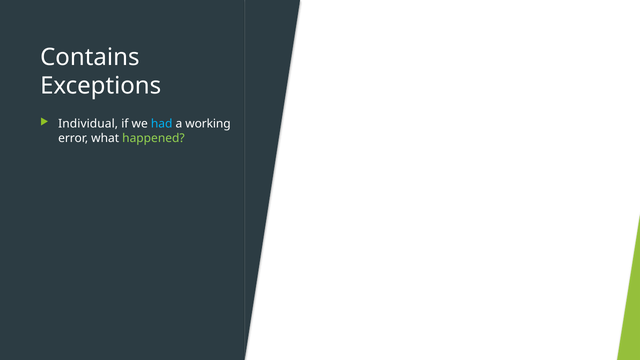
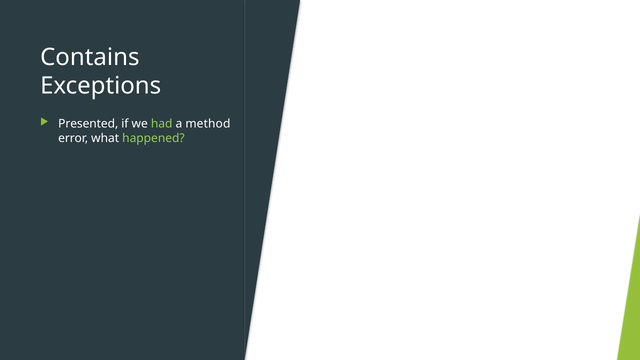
Individual: Individual -> Presented (88, 124)
had colour: light blue -> light green (162, 124)
working: working -> method (208, 124)
